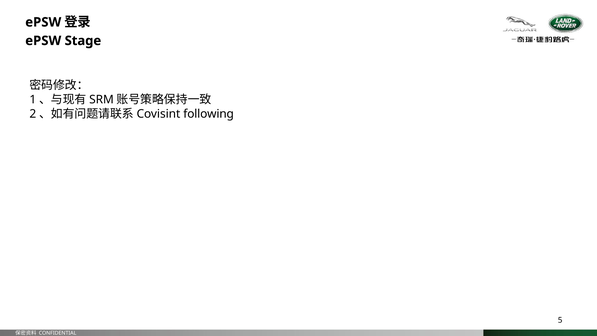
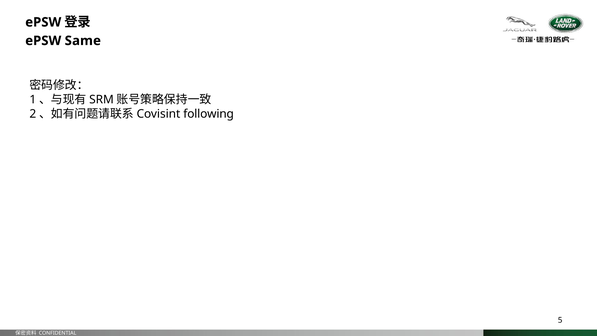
Stage: Stage -> Same (83, 41)
